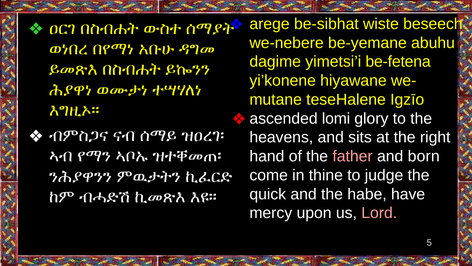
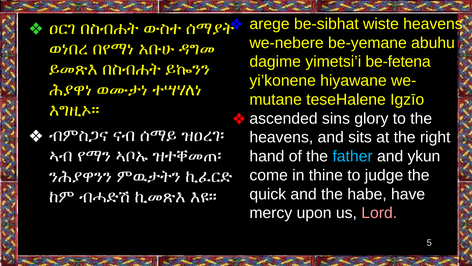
wiste beseech: beseech -> heavens (433, 24)
lomi: lomi -> sins (336, 118)
father colour: pink -> light blue (353, 156)
born: born -> ykun (424, 156)
